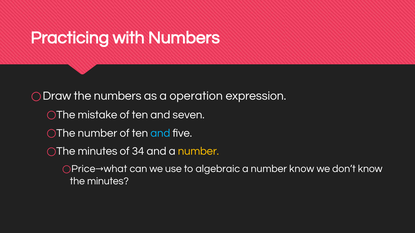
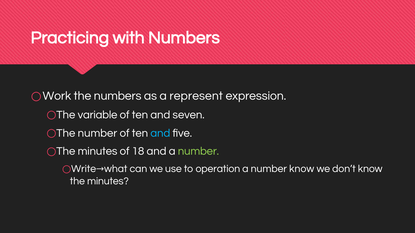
Draw: Draw -> Work (57, 96)
operation: operation -> represent (196, 96)
mistake: mistake -> variable (98, 115)
34: 34 -> 18 (138, 152)
number colour: yellow -> light green (198, 152)
Price→what: Price→what -> Write→what (99, 169)
algebraic: algebraic -> operation (218, 169)
